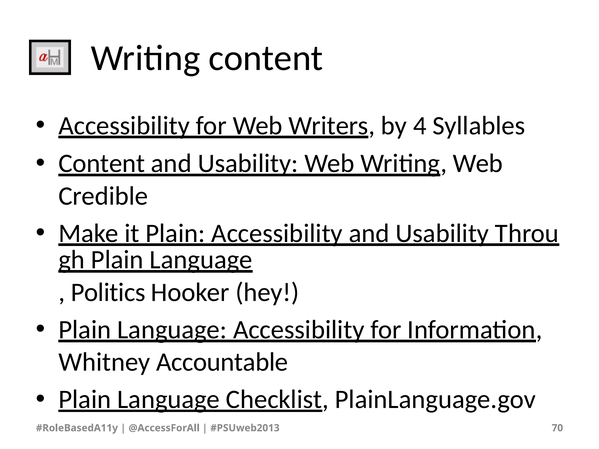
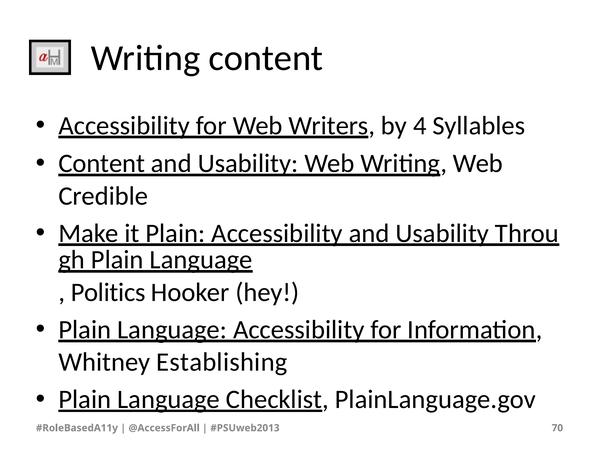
Accountable: Accountable -> Establishing (222, 362)
